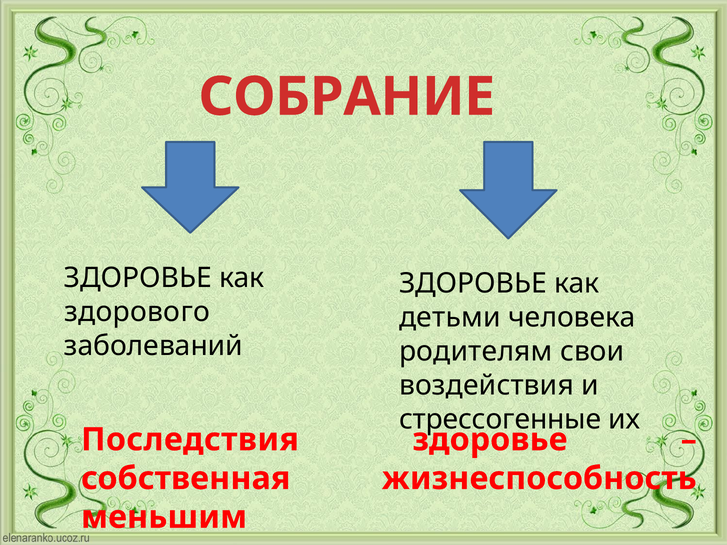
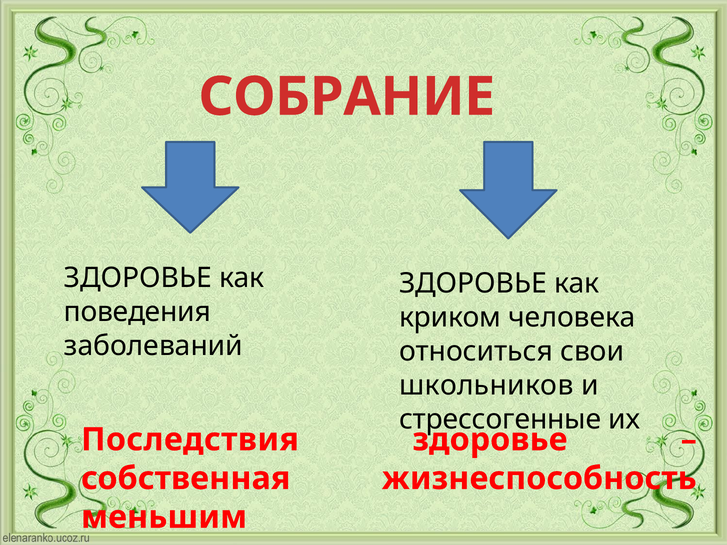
здорового: здорового -> поведения (137, 312)
детьми: детьми -> криком (450, 318)
родителям: родителям -> относиться (476, 352)
воздействия: воздействия -> школьников (486, 386)
